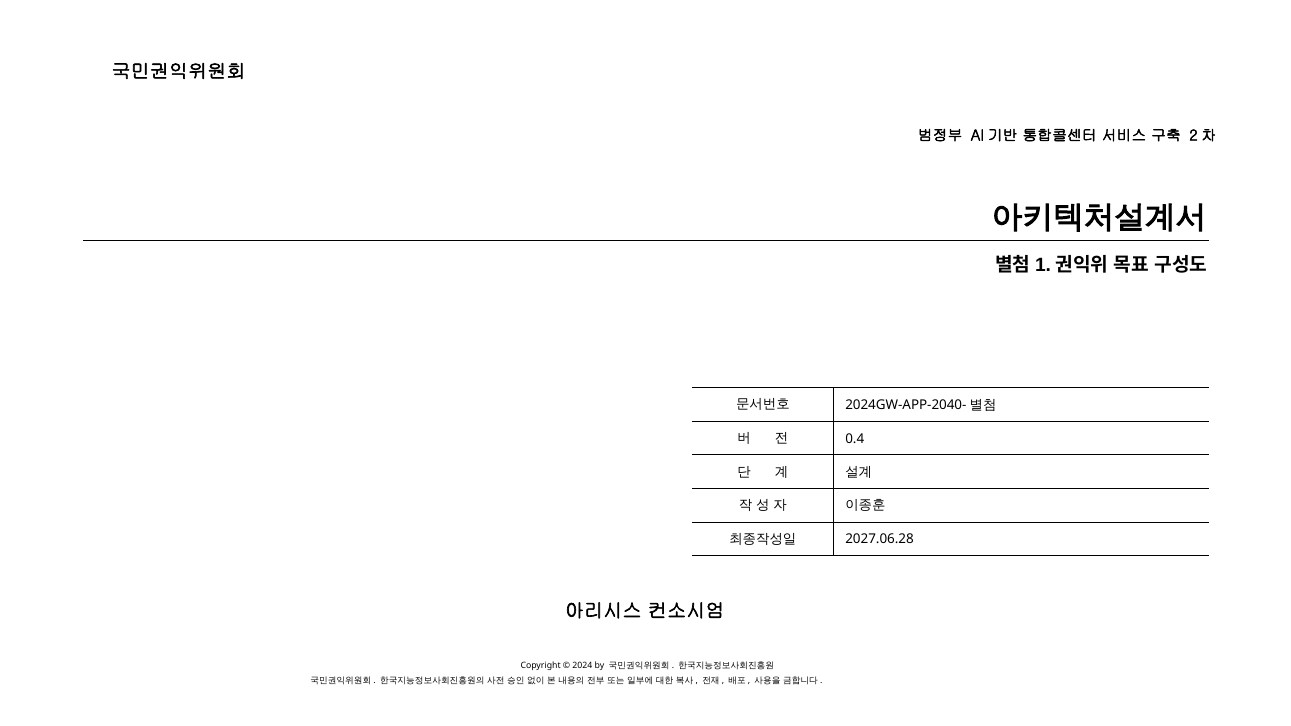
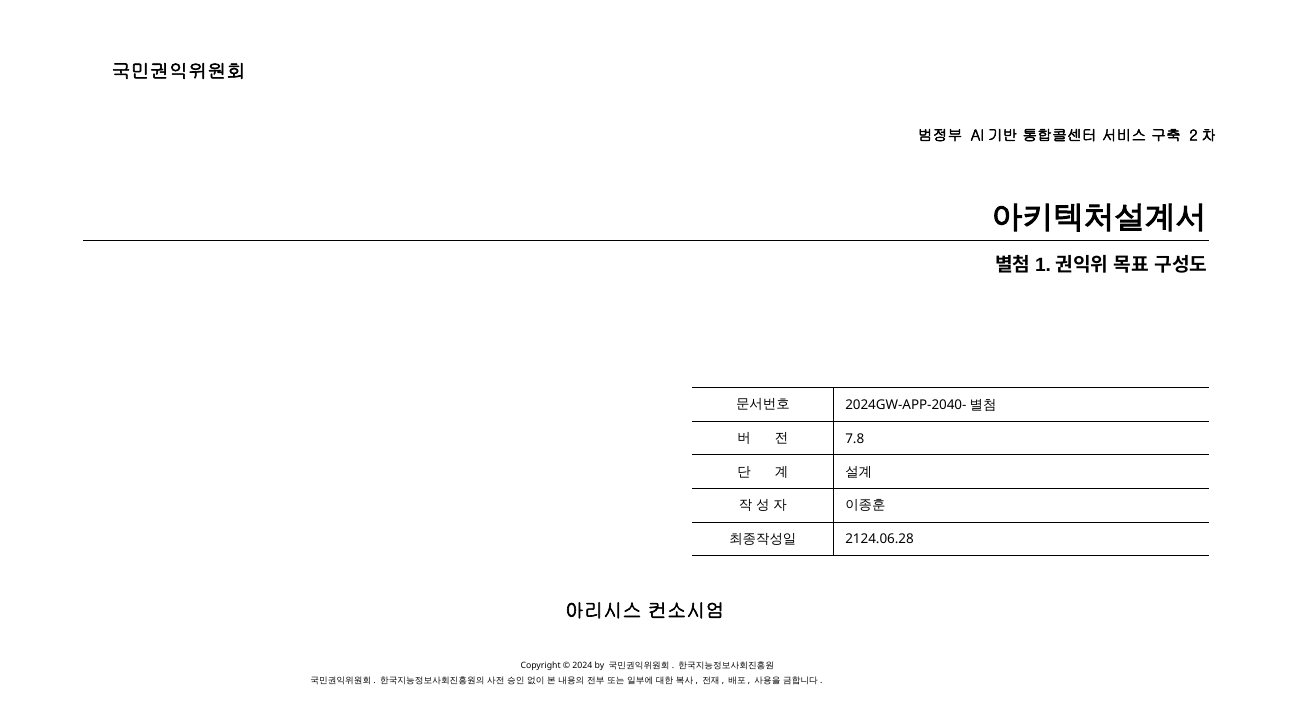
0.4: 0.4 -> 7.8 (855, 439)
2027.06.28: 2027.06.28 -> 2124.06.28 (880, 539)
